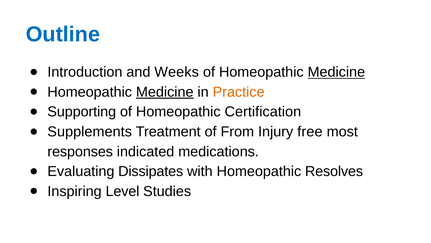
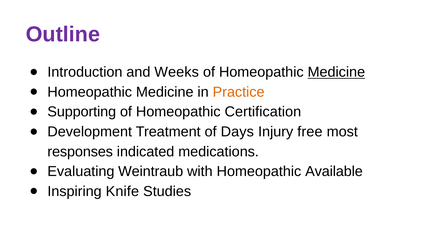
Outline colour: blue -> purple (63, 34)
Medicine underline: present -> none (165, 92)
Supplements: Supplements -> Development (90, 131)
From: From -> Days (237, 131)
Dissipates: Dissipates -> Weintraub (151, 171)
Resolves: Resolves -> Available (334, 171)
Level: Level -> Knife (122, 191)
